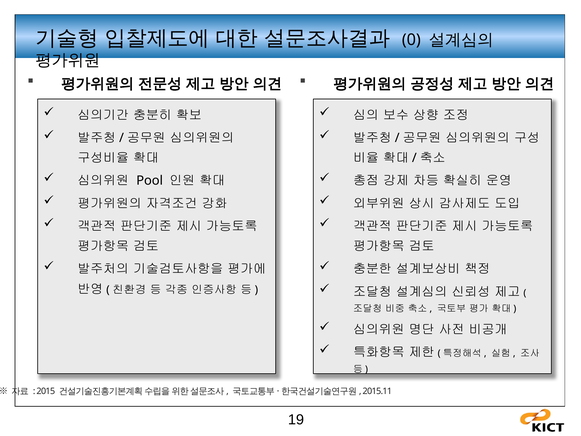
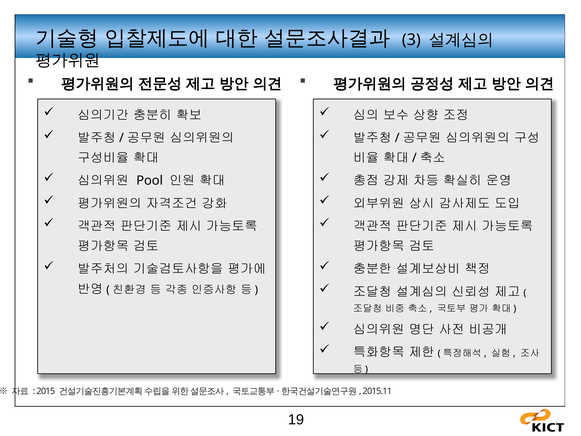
0: 0 -> 3 (411, 40)
